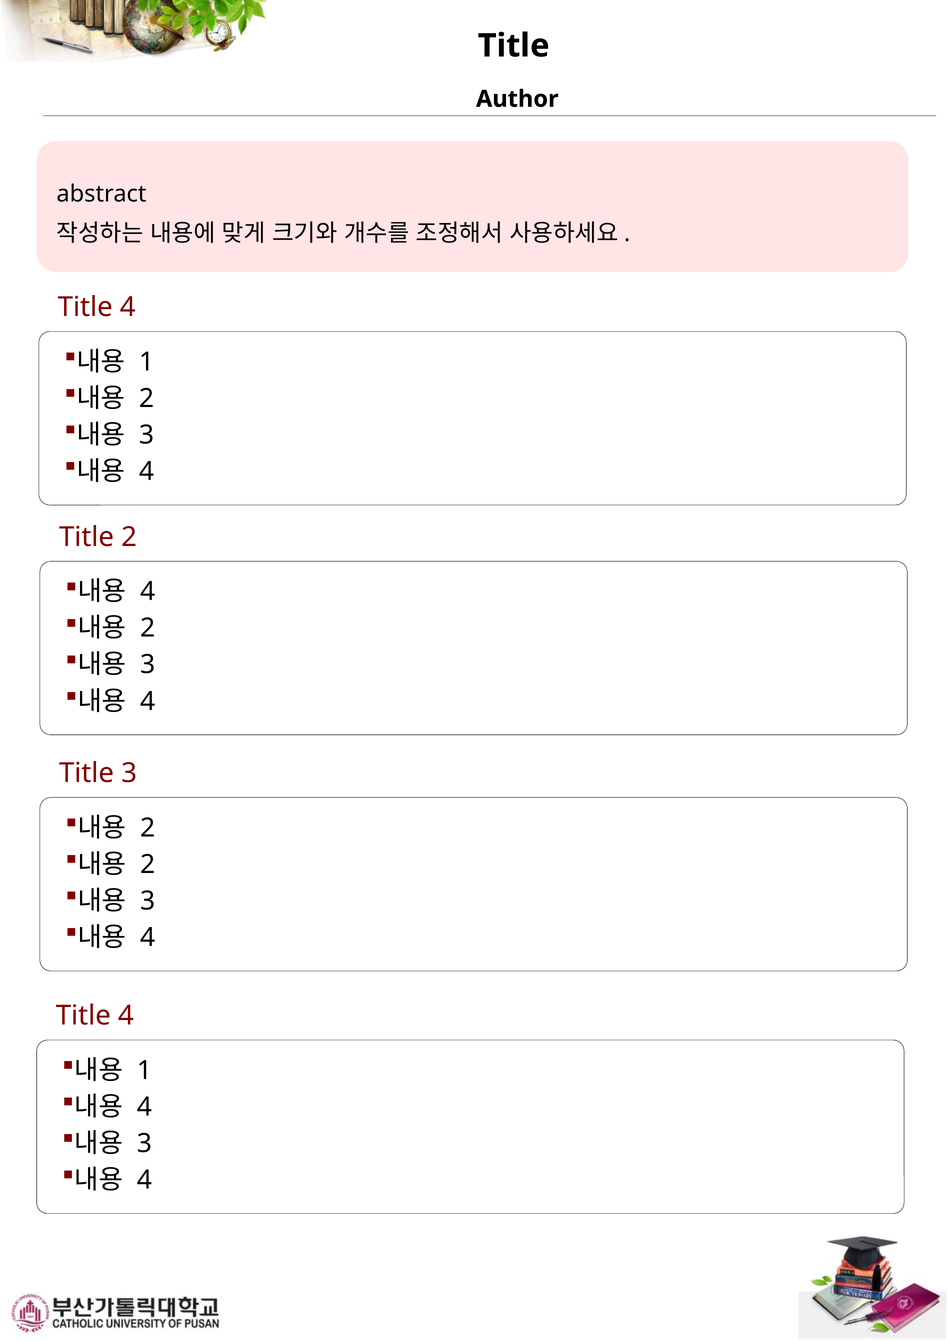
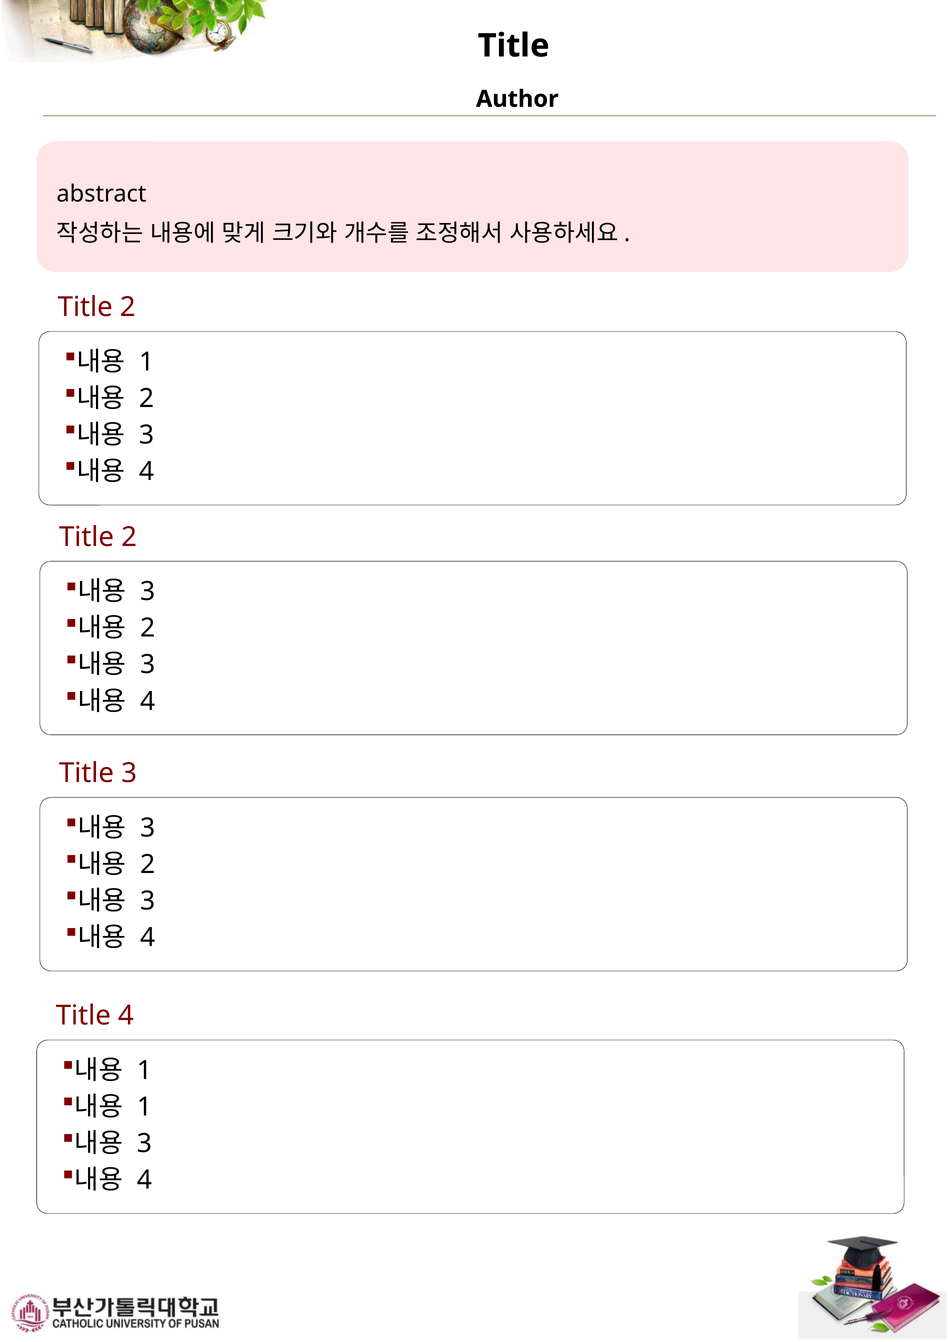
4: 4 -> 2 (128, 307)
4: 4 -> 3 (148, 592)
2: 2 -> 3 (148, 828)
4: 4 -> 1 (144, 1107)
